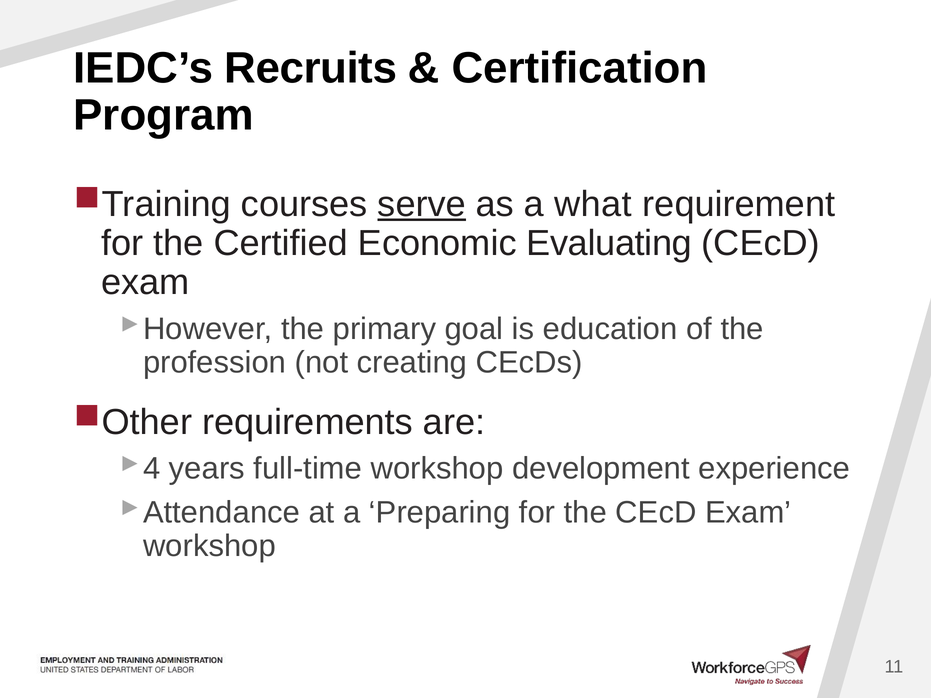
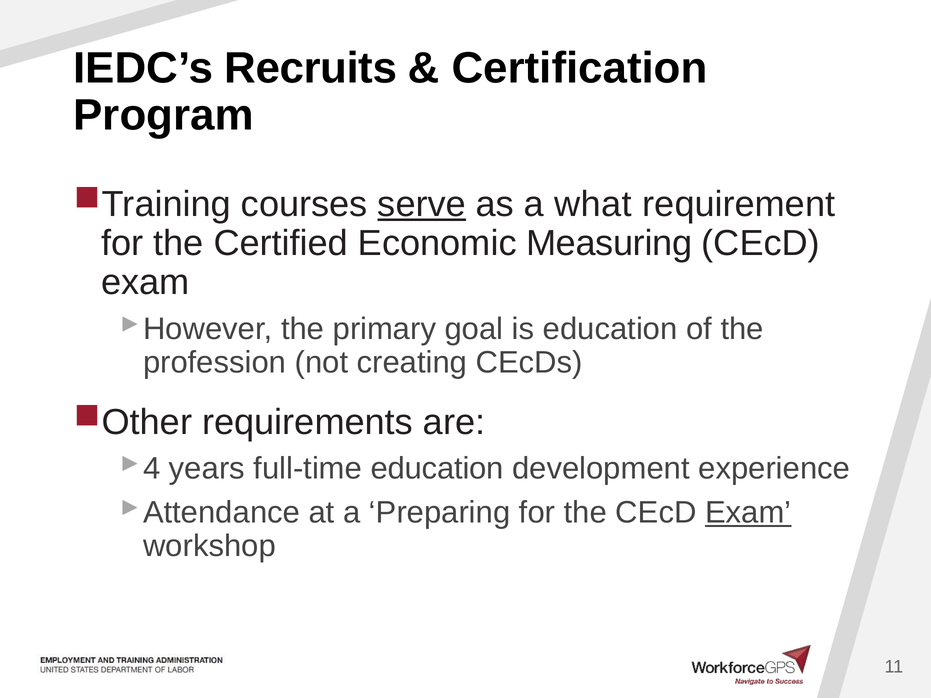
Evaluating: Evaluating -> Measuring (609, 243)
full-time workshop: workshop -> education (437, 469)
Exam underline: none -> present (748, 513)
